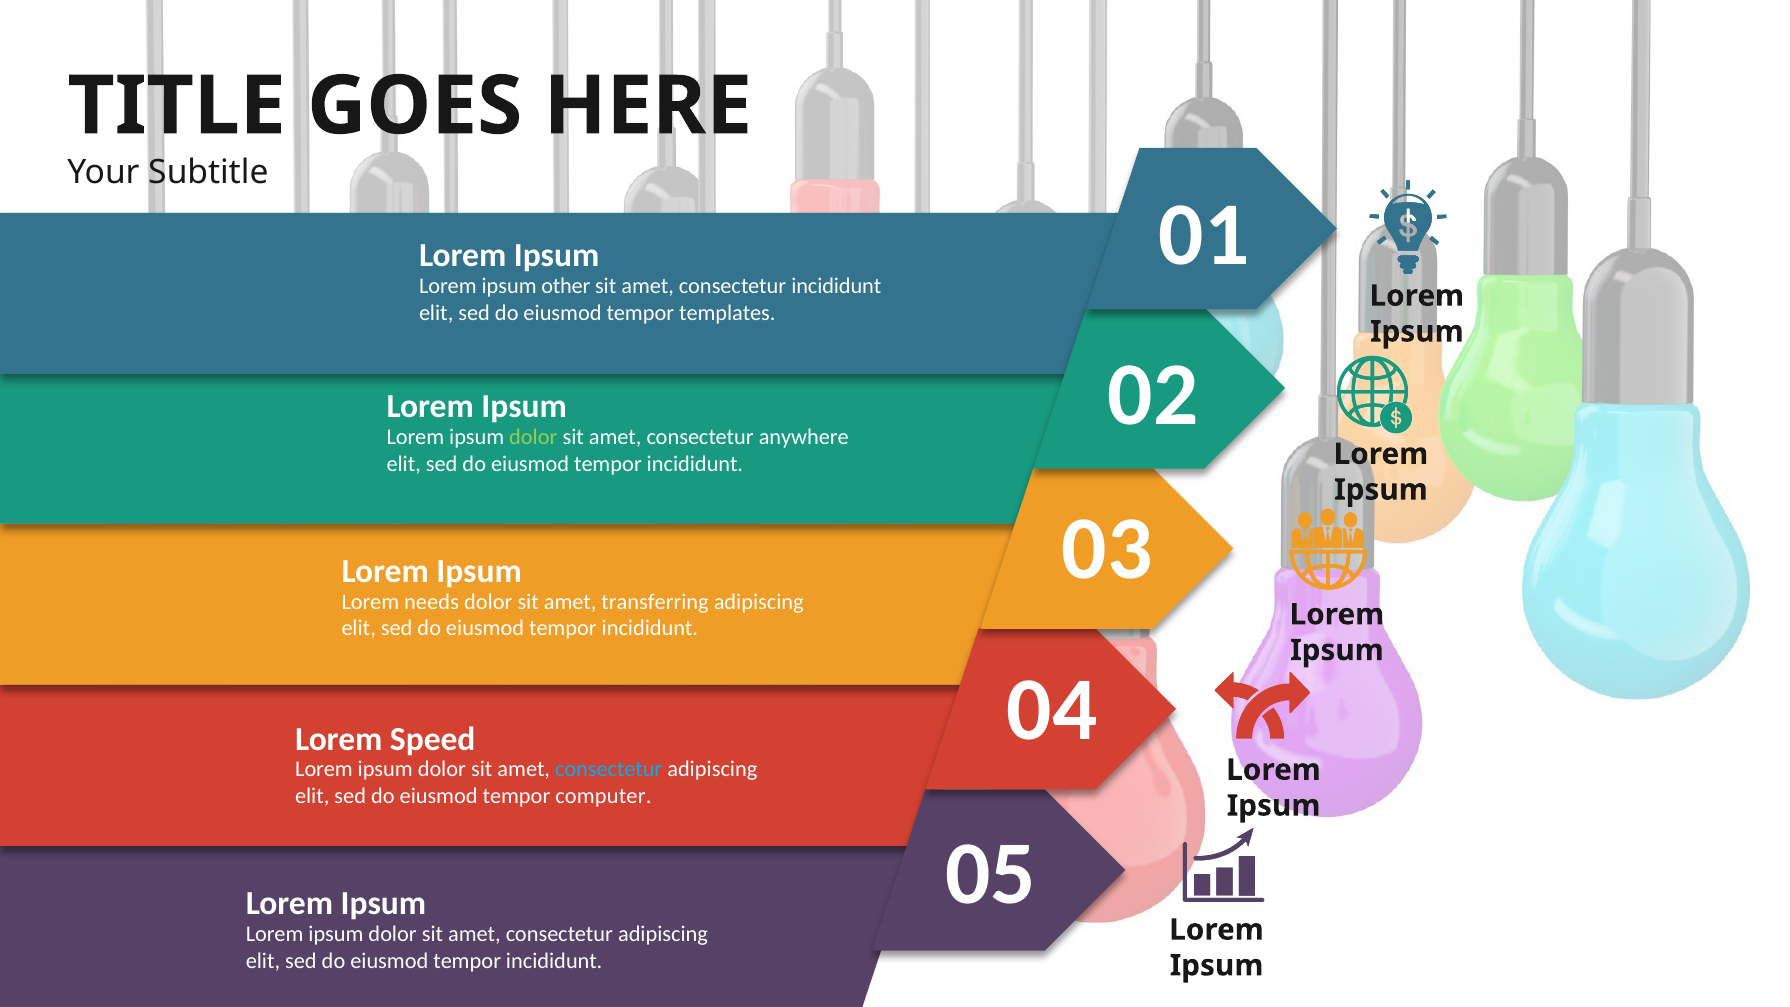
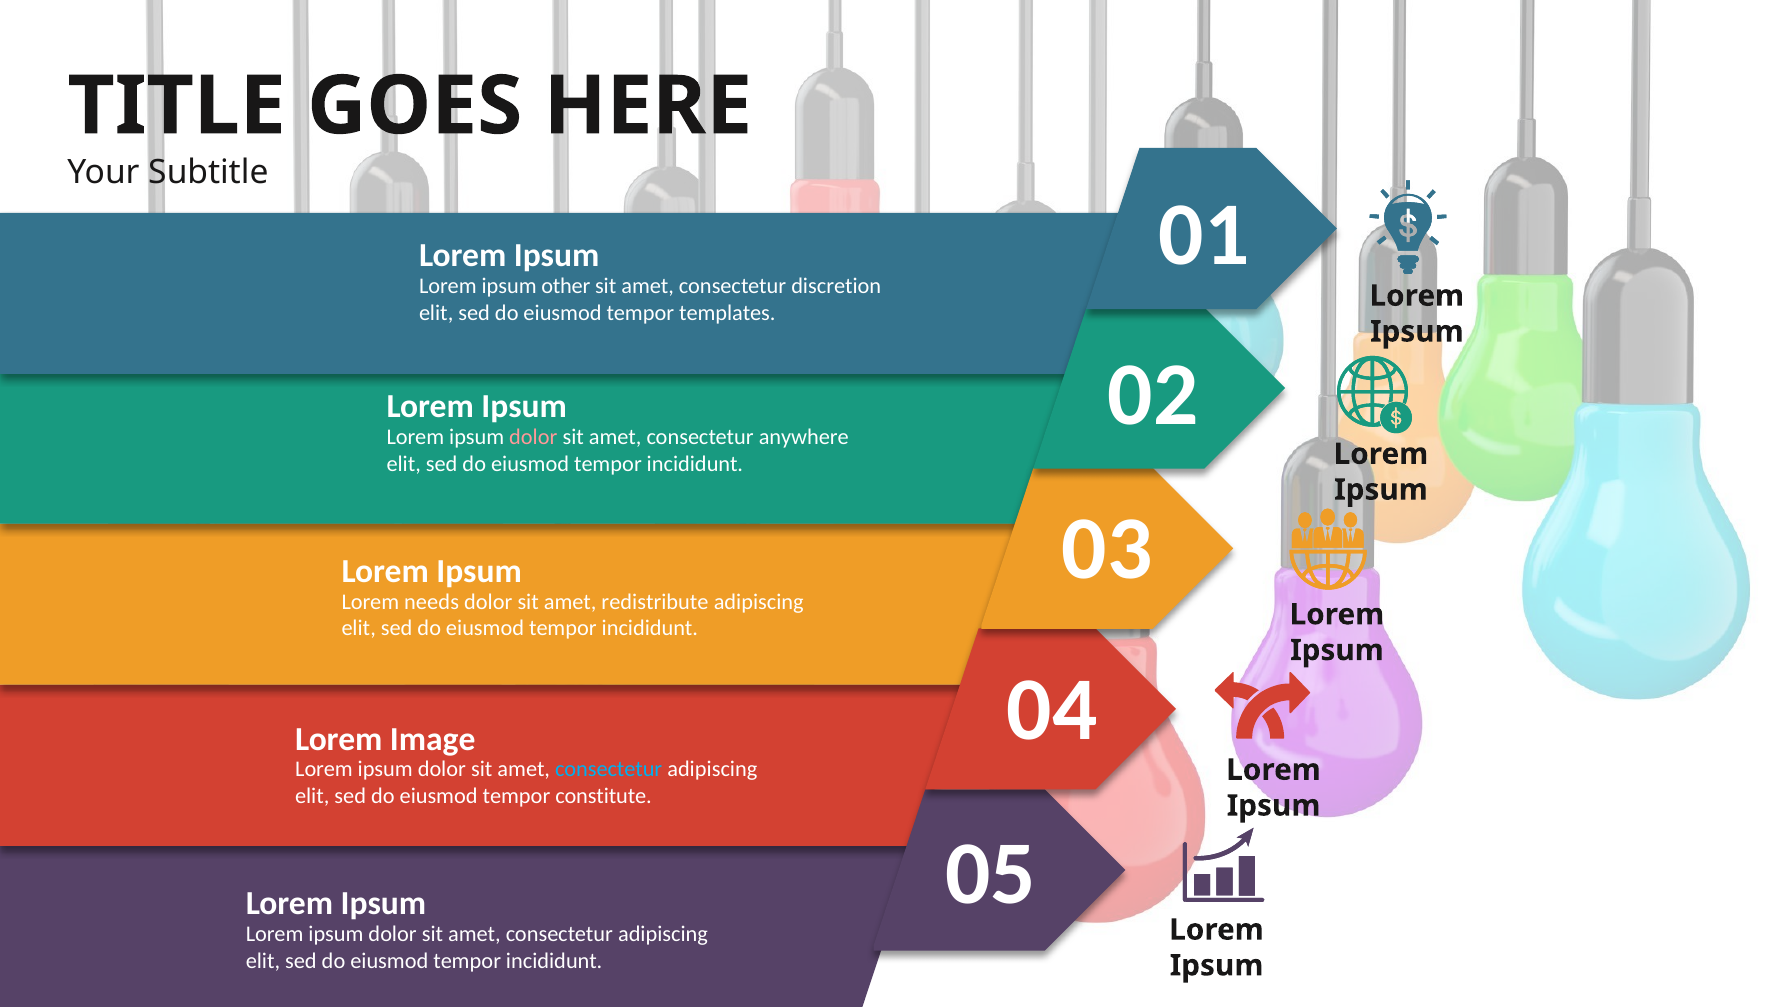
consectetur incididunt: incididunt -> discretion (836, 286)
dolor colour: light green -> pink (533, 437)
transferring: transferring -> redistribute (655, 602)
Speed: Speed -> Image (433, 739)
computer: computer -> constitute (604, 796)
